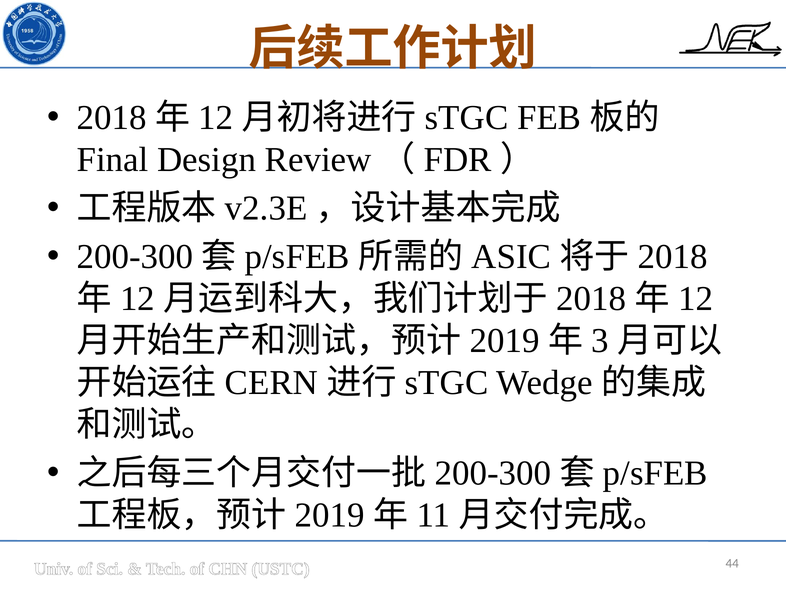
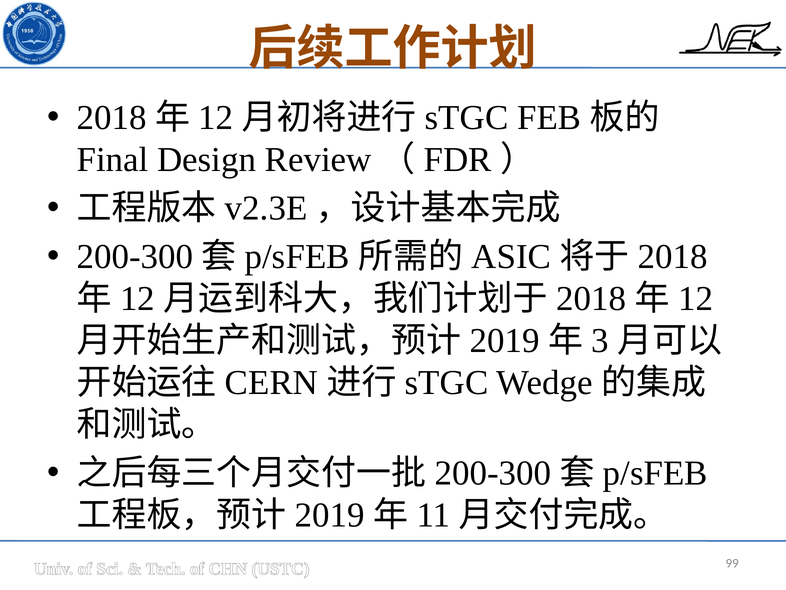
44: 44 -> 99 (732, 563)
